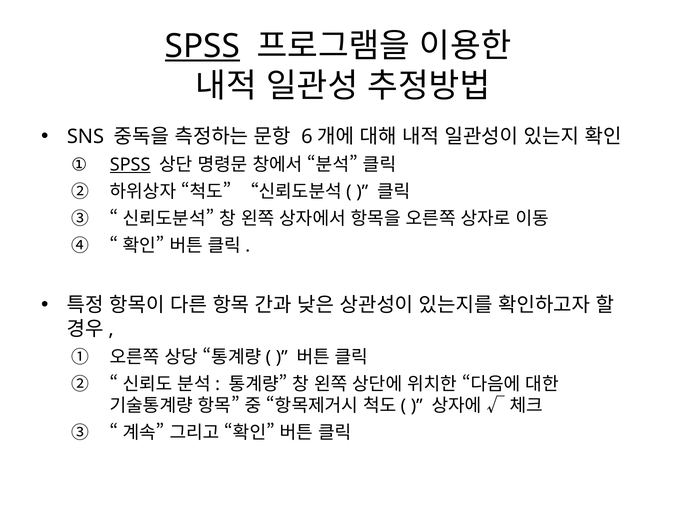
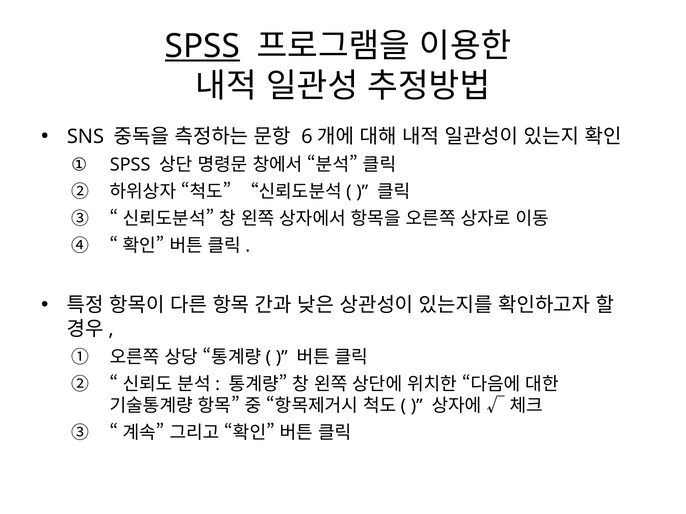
SPSS underline: present -> none (130, 165)
